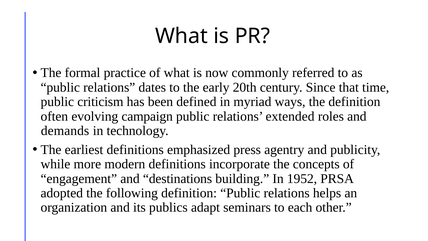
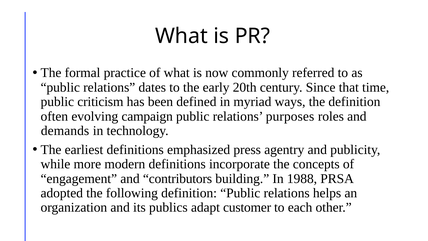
extended: extended -> purposes (290, 116)
destinations: destinations -> contributors (178, 178)
1952: 1952 -> 1988 (302, 178)
seminars: seminars -> customer (247, 207)
